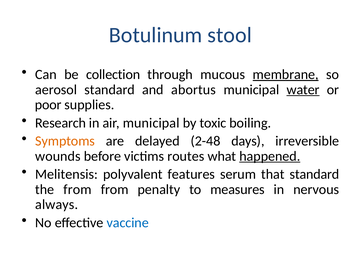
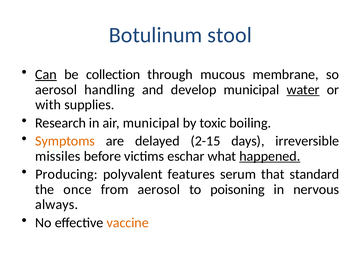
Can underline: none -> present (46, 74)
membrane underline: present -> none (286, 74)
aerosol standard: standard -> handling (110, 90)
abortus: abortus -> develop (194, 90)
poor: poor -> with (48, 105)
2-48: 2-48 -> 2-15 (205, 141)
wounds: wounds -> missiles (58, 156)
routes: routes -> eschar (186, 156)
Melitensis: Melitensis -> Producing (67, 174)
the from: from -> once (78, 189)
from penalty: penalty -> aerosol (159, 189)
measures: measures -> poisoning (238, 189)
vaccine colour: blue -> orange (128, 222)
